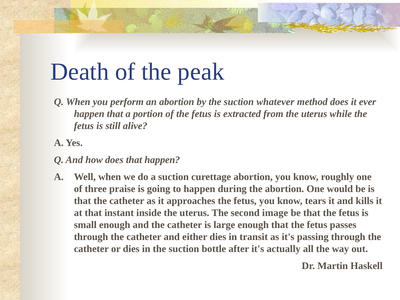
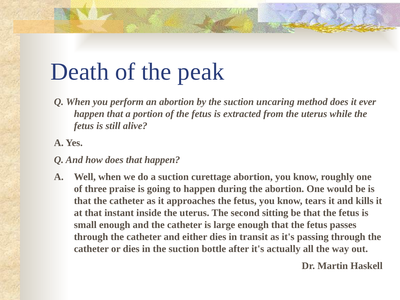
whatever: whatever -> uncaring (275, 102)
image: image -> sitting (275, 213)
